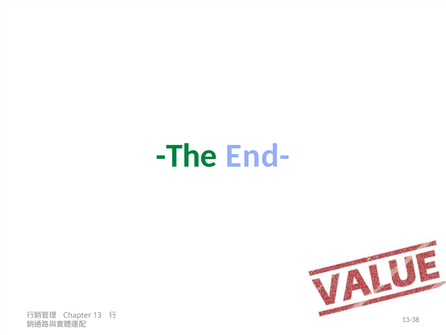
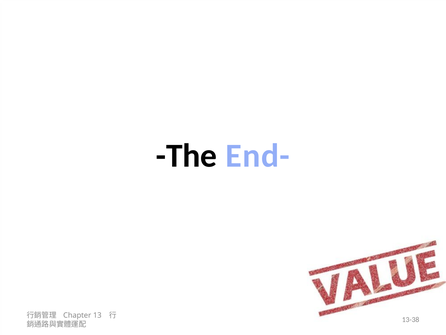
The colour: green -> black (187, 155)
